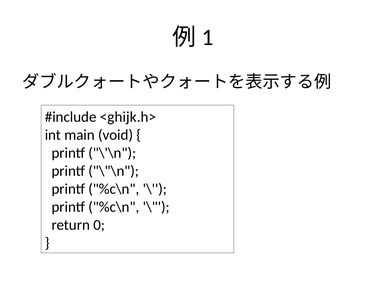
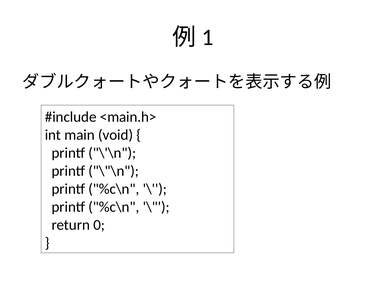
<ghijk.h>: <ghijk.h> -> <main.h> (128, 117)
